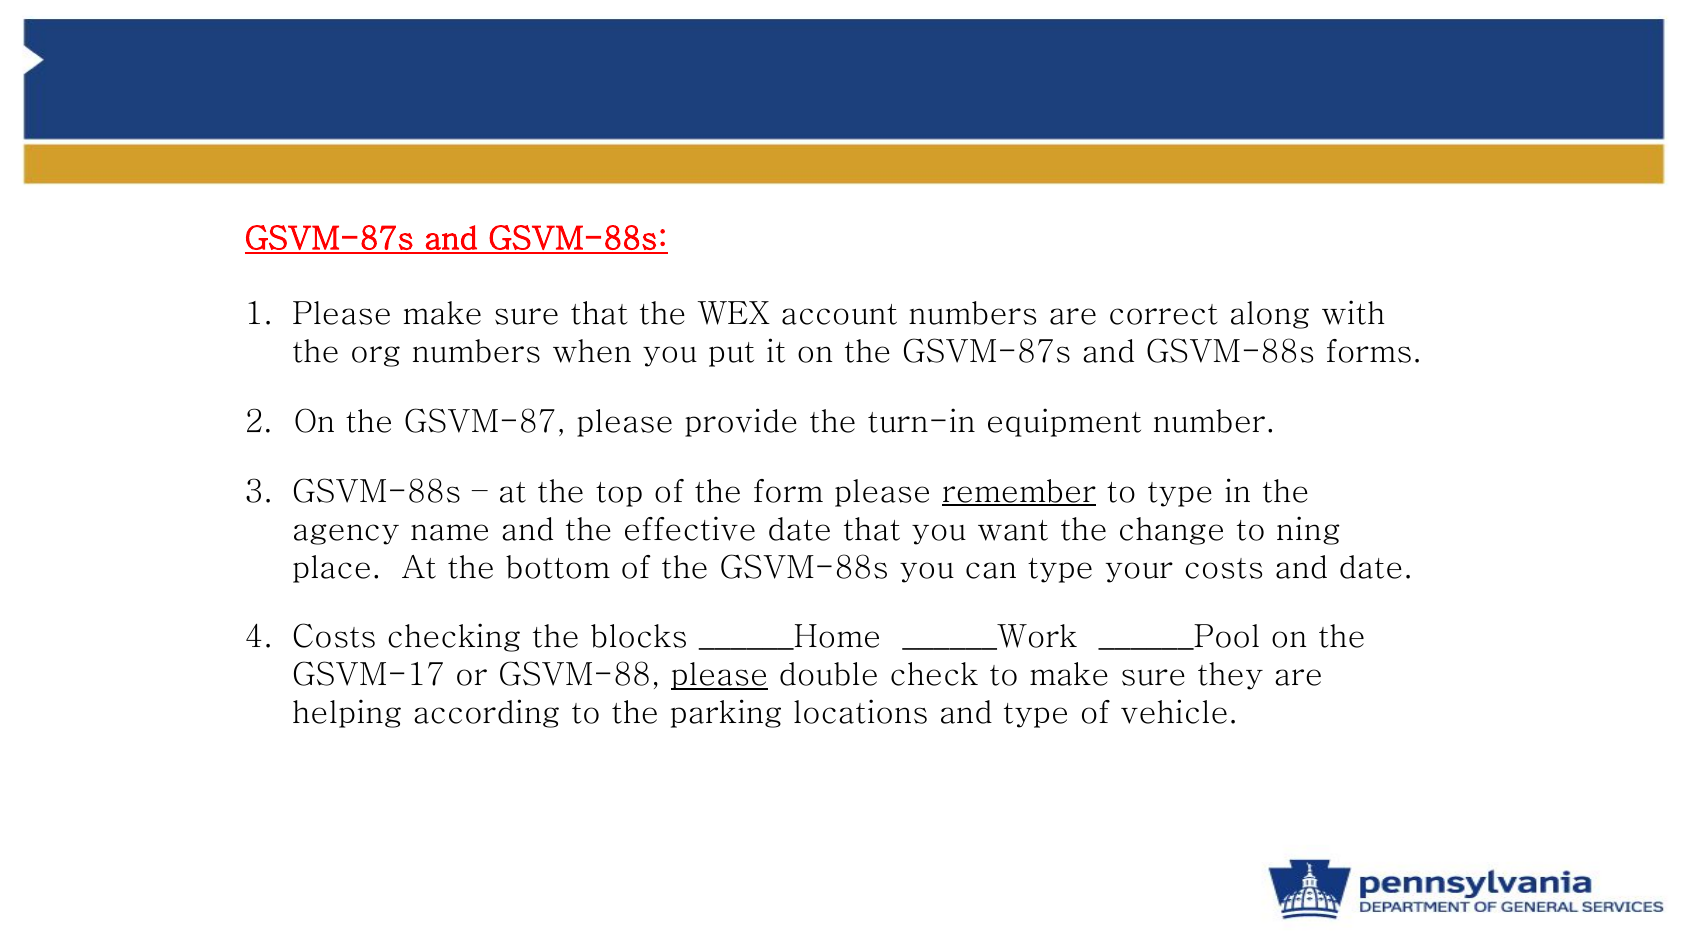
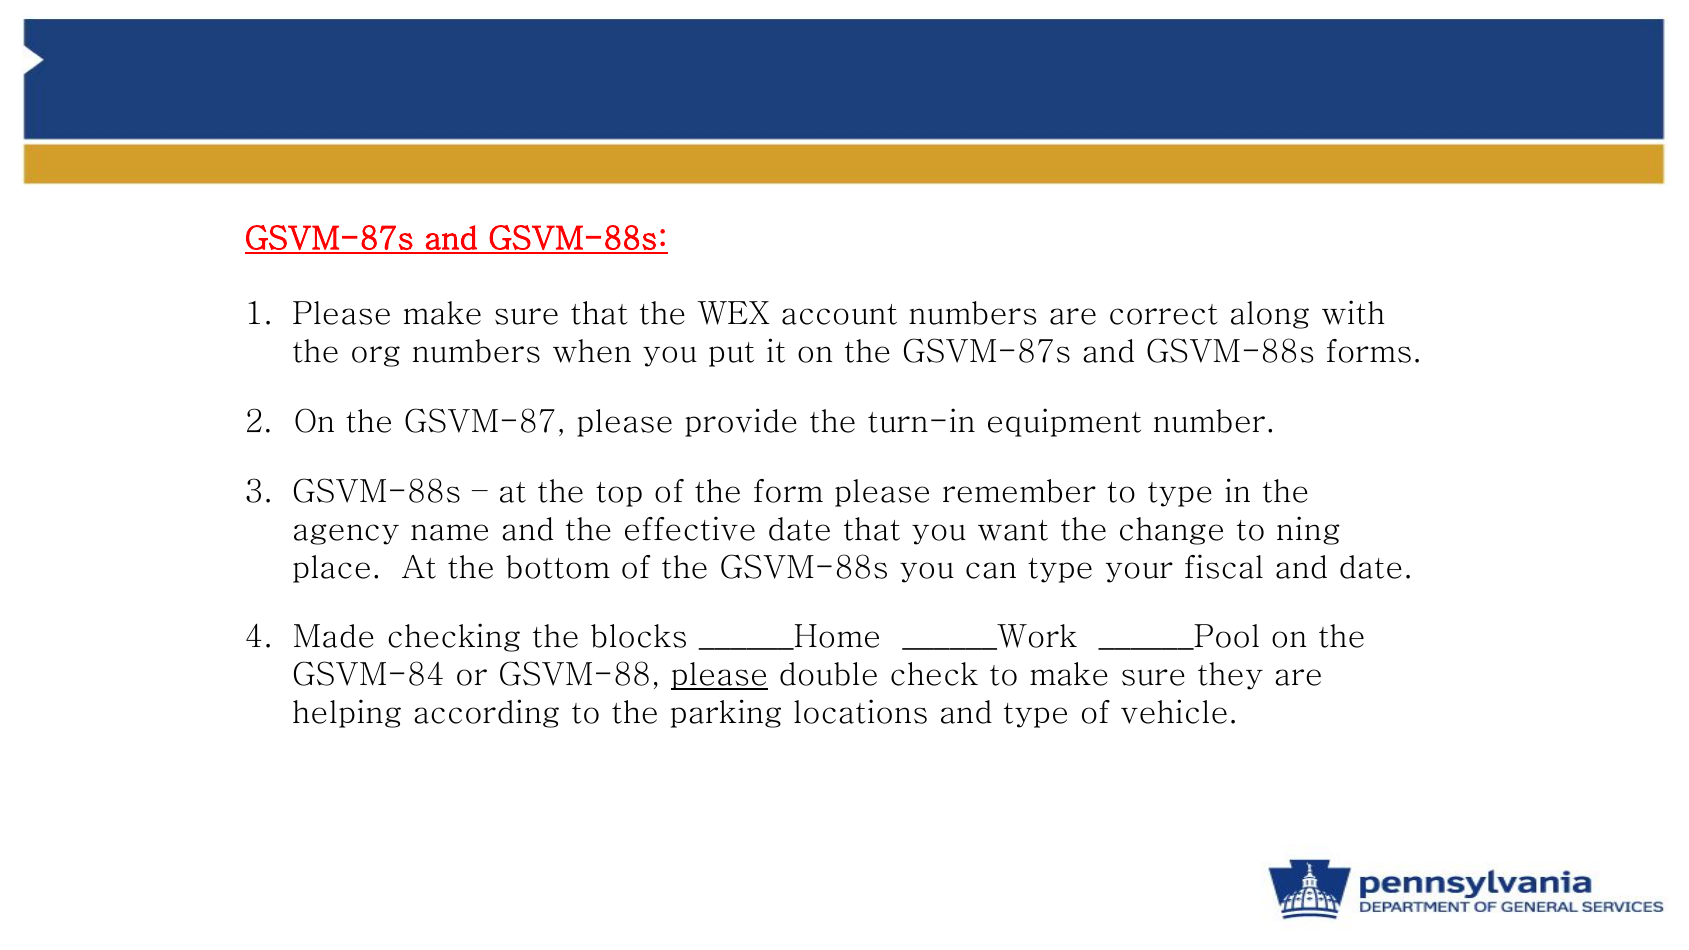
remember underline: present -> none (1019, 492)
your costs: costs -> fiscal (1224, 568)
Costs: Costs -> Made (334, 638)
GSVM-17: GSVM-17 -> GSVM-84 (369, 676)
